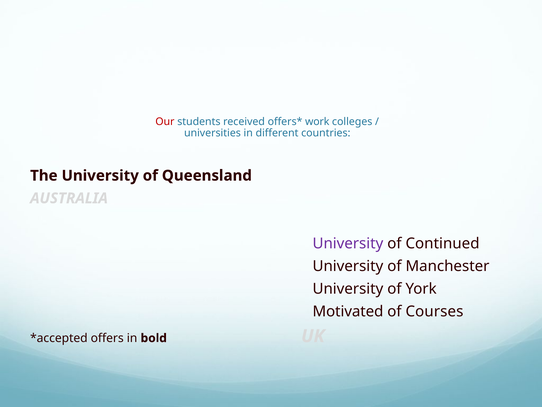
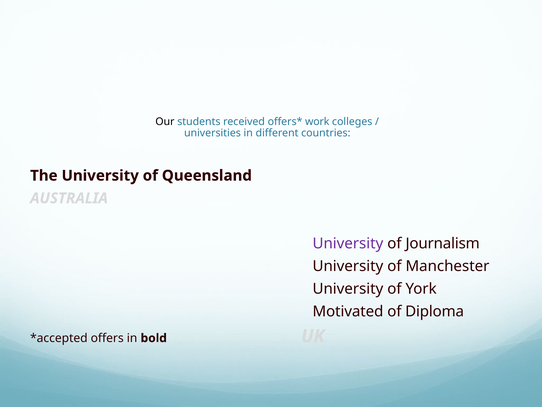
Our colour: red -> black (165, 122)
Continued: Continued -> Journalism (443, 243)
Courses: Courses -> Diploma (435, 311)
